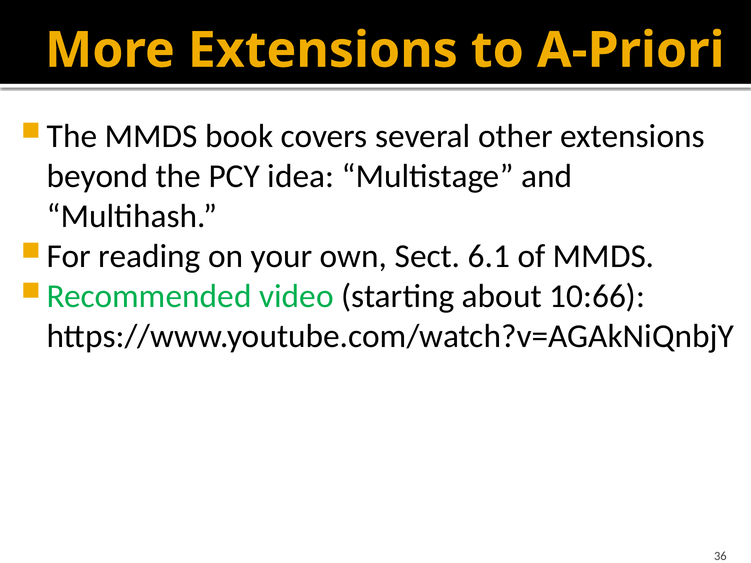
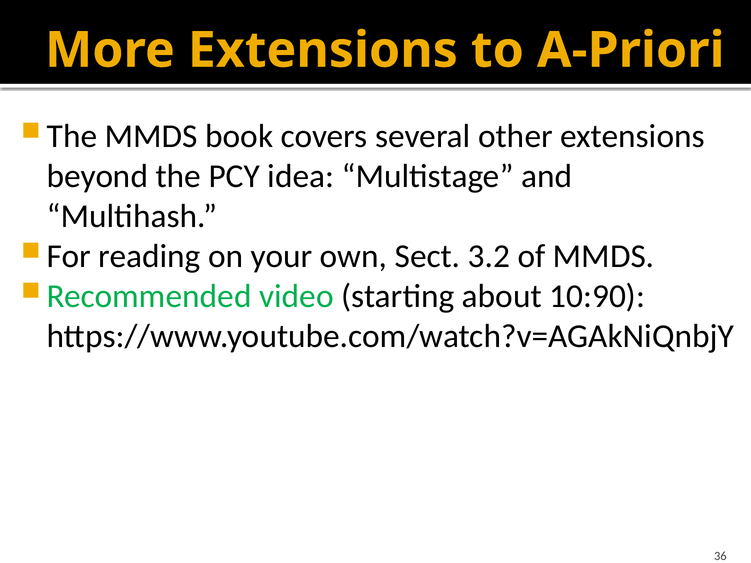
6.1: 6.1 -> 3.2 (489, 256)
10:66: 10:66 -> 10:90 (597, 297)
